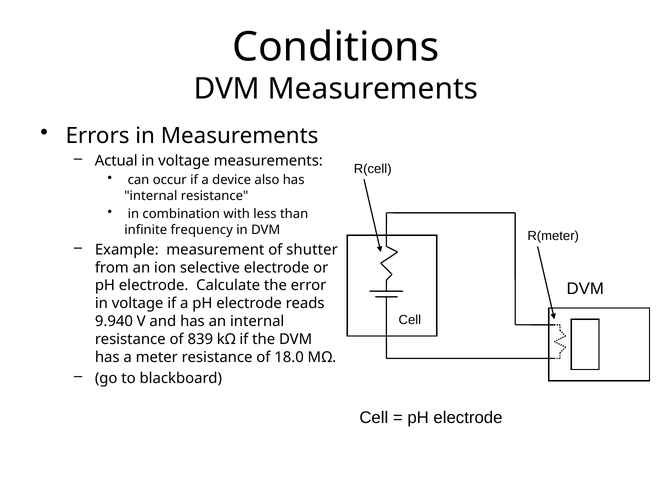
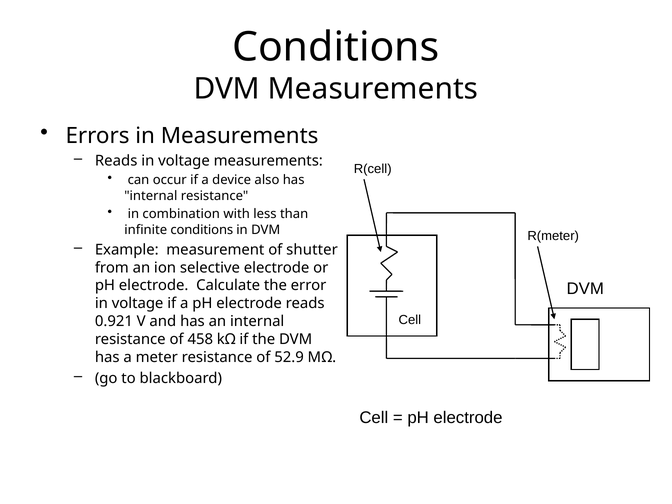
Actual: Actual -> Reads (116, 161)
infinite frequency: frequency -> conditions (202, 230)
9.940: 9.940 -> 0.921 (114, 321)
839: 839 -> 458 (200, 339)
18.0: 18.0 -> 52.9 (289, 357)
